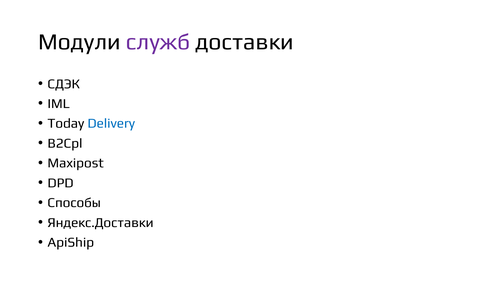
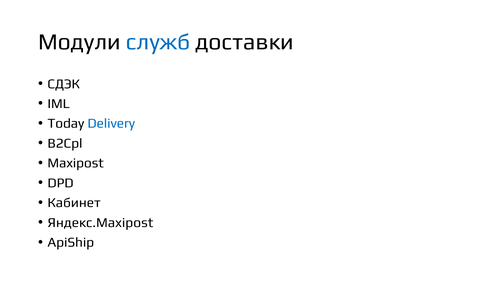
служб colour: purple -> blue (158, 42)
Способы: Способы -> Кабинет (74, 203)
Яндекс.Доставки: Яндекс.Доставки -> Яндекс.Maxipost (100, 223)
